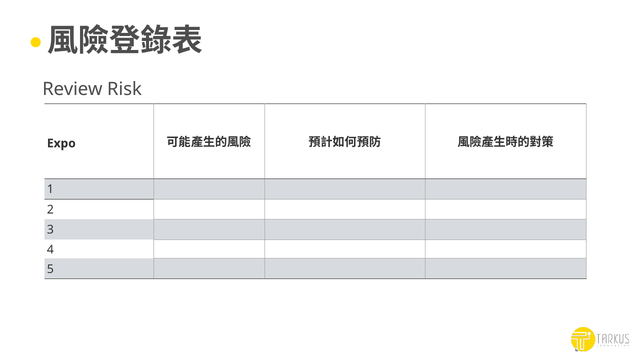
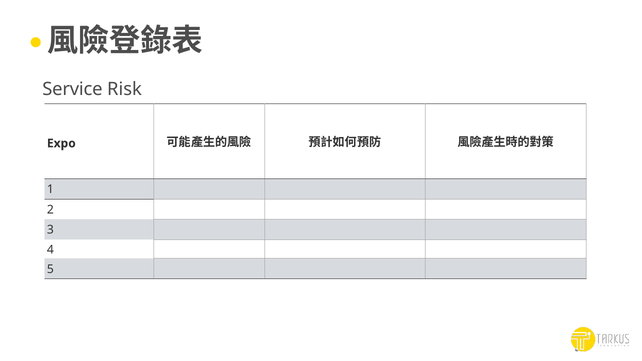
Review: Review -> Service (72, 89)
